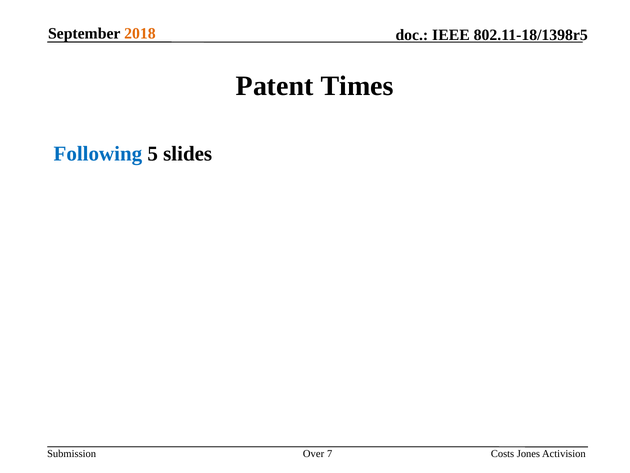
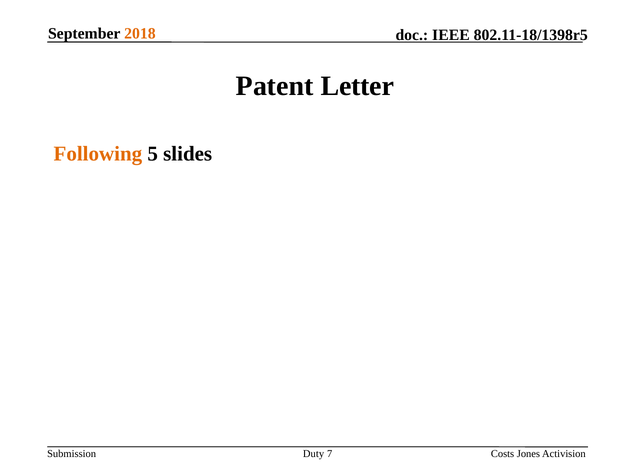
Times: Times -> Letter (357, 86)
Following colour: blue -> orange (98, 154)
Over: Over -> Duty (314, 453)
